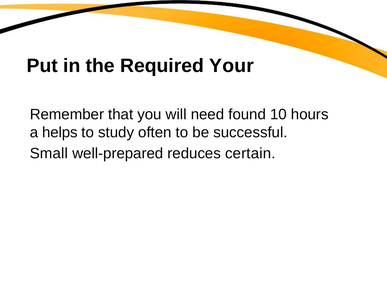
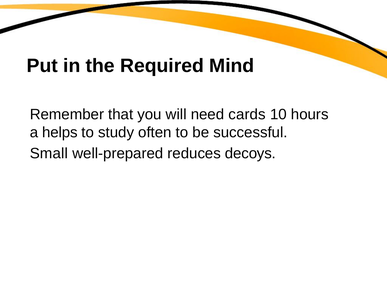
Your: Your -> Mind (232, 66)
found: found -> cards (247, 114)
certain: certain -> decoys (250, 154)
